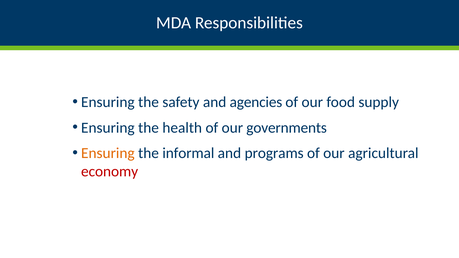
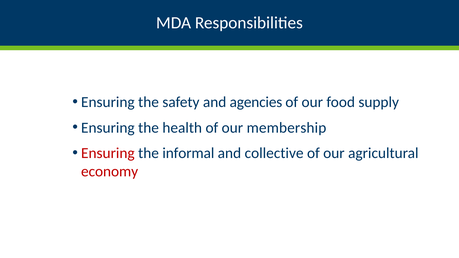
governments: governments -> membership (286, 128)
Ensuring colour: orange -> red (108, 153)
programs: programs -> collective (274, 153)
